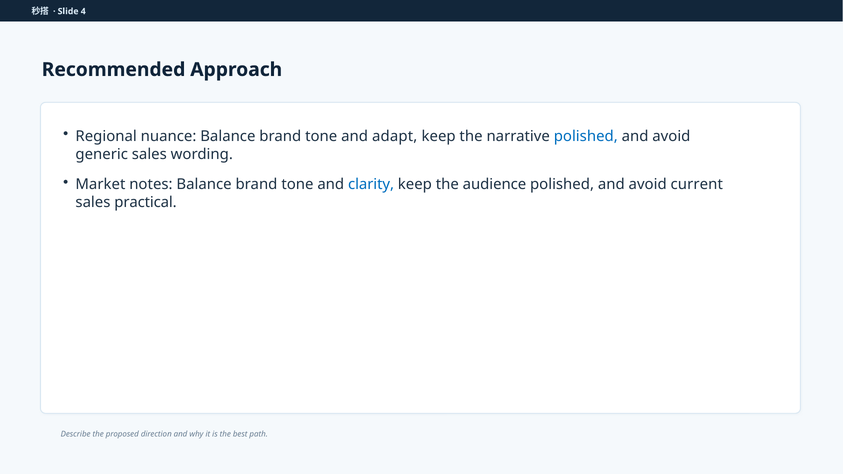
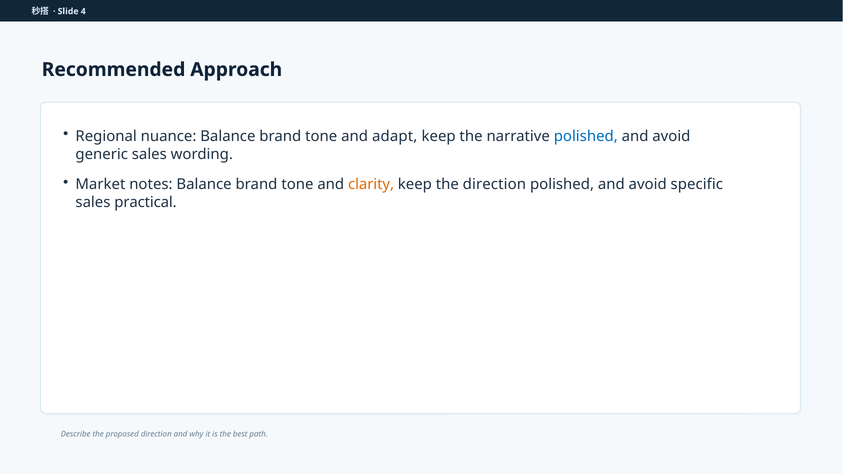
clarity colour: blue -> orange (371, 185)
the audience: audience -> direction (494, 185)
current: current -> specific (697, 185)
